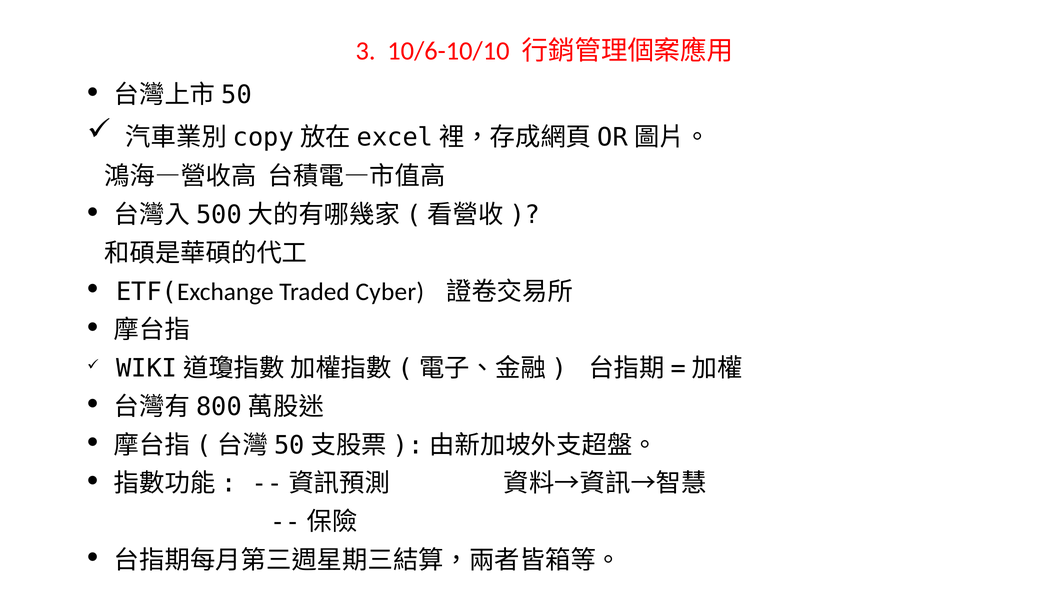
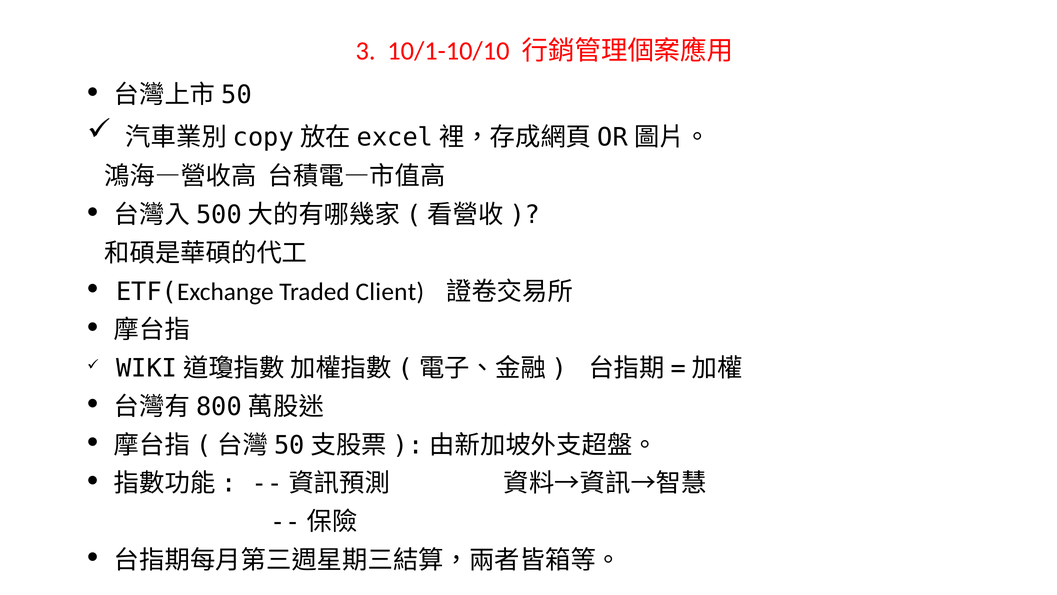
10/6-10/10: 10/6-10/10 -> 10/1-10/10 (448, 51)
Cyber: Cyber -> Client (390, 291)
